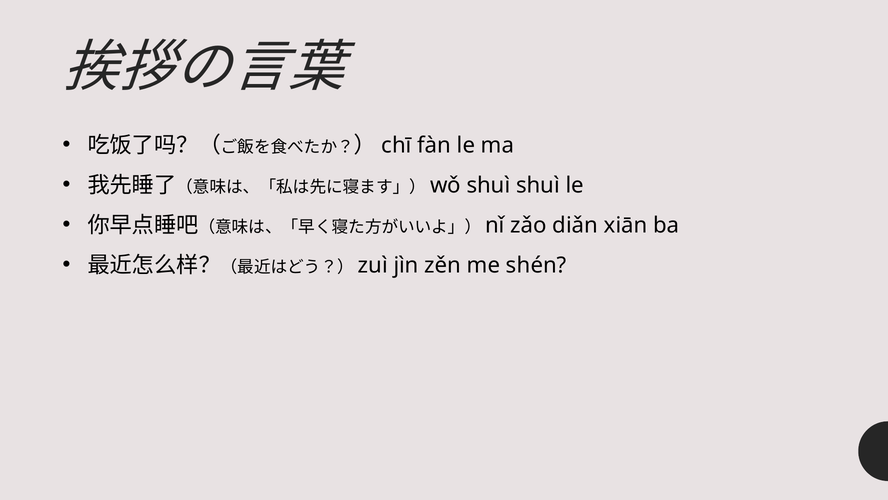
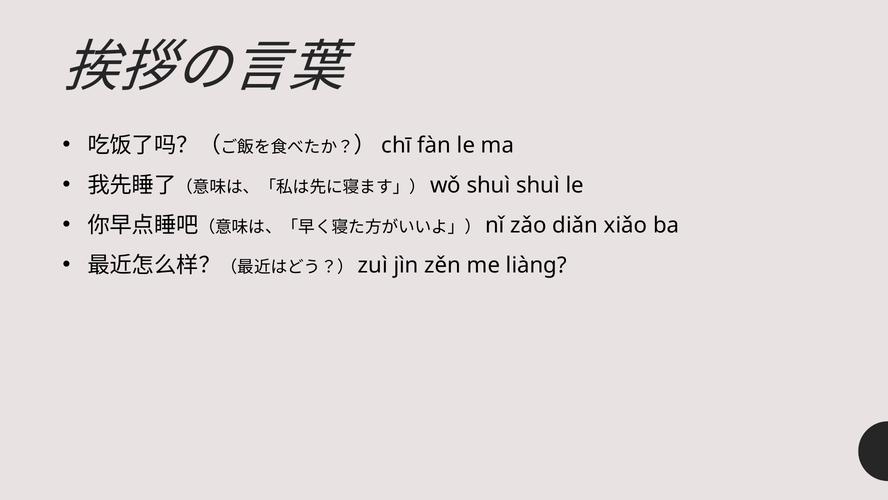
xiān: xiān -> xiǎo (626, 225)
shén: shén -> liàng (536, 265)
